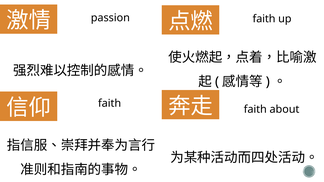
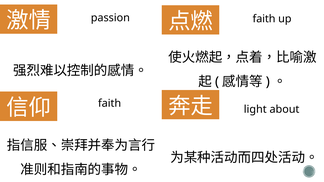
faith: faith -> light (255, 109)
